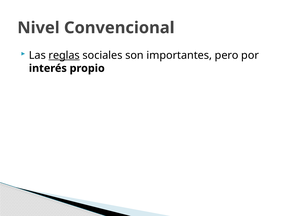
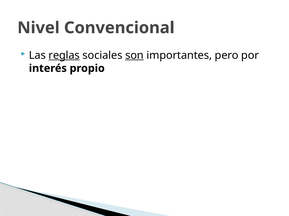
son underline: none -> present (134, 56)
